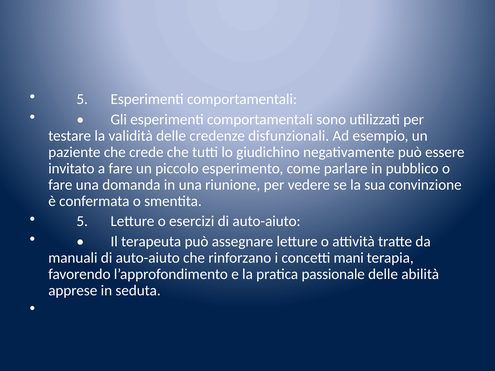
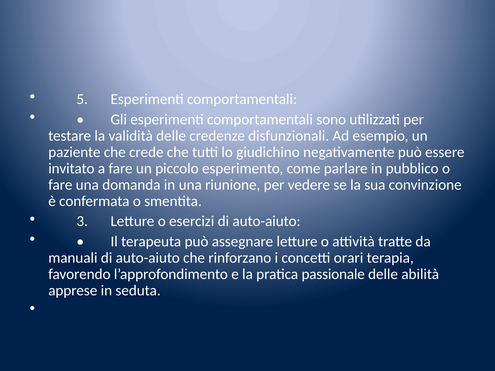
5: 5 -> 3 (82, 221)
mani: mani -> orari (349, 258)
